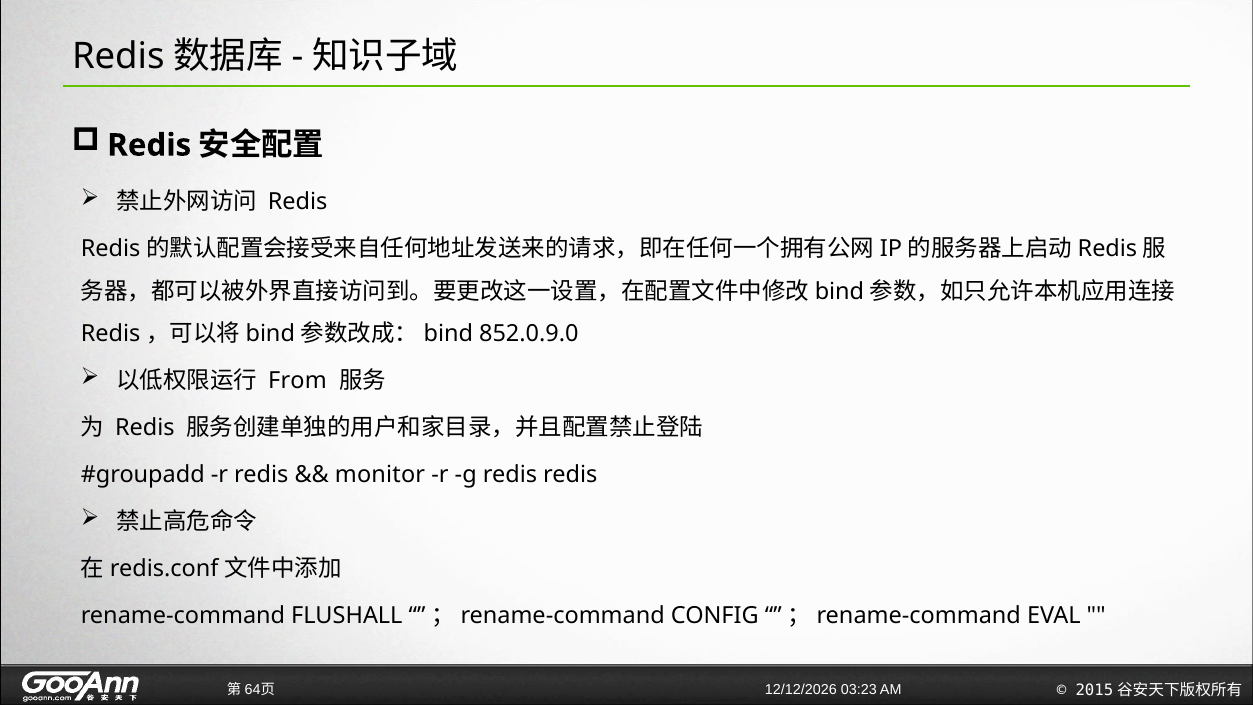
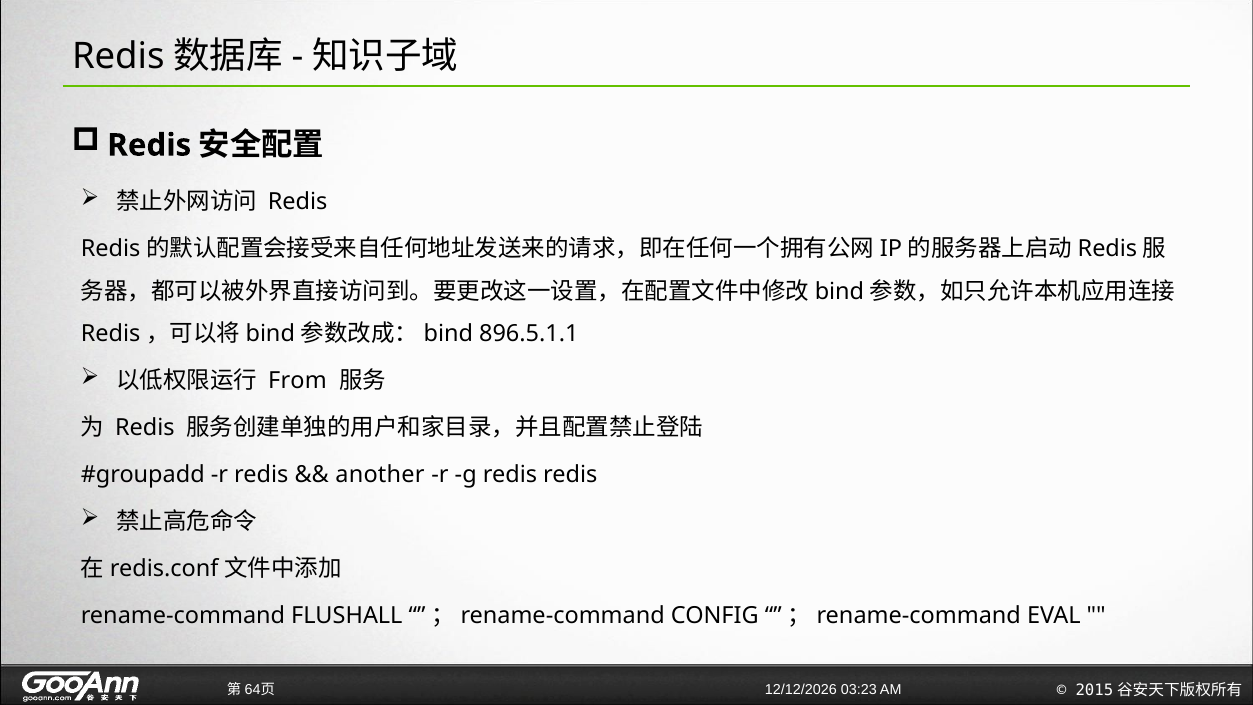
852.0.9.0: 852.0.9.0 -> 896.5.1.1 (529, 333)
monitor: monitor -> another (380, 474)
